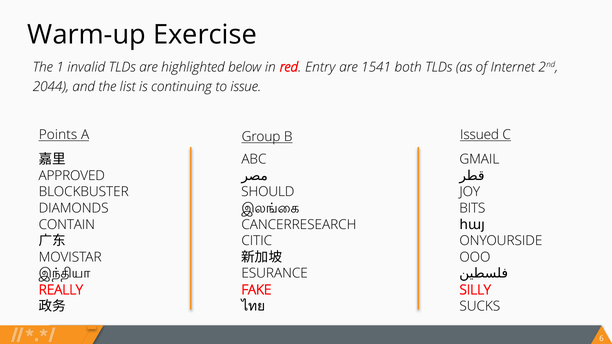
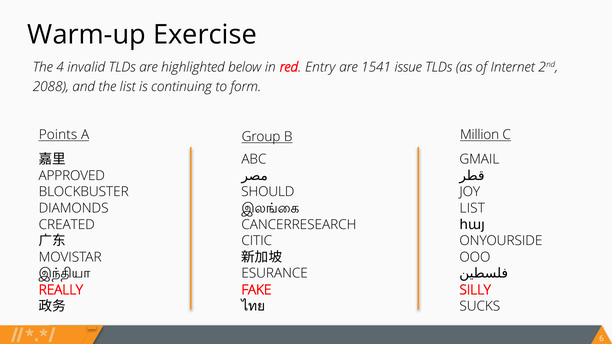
1: 1 -> 4 (60, 67)
both: both -> issue (408, 67)
2044: 2044 -> 2088 (51, 87)
issue: issue -> form (246, 87)
Issued: Issued -> Million (480, 135)
BITS: BITS -> LIST (472, 208)
CONTAIN: CONTAIN -> CREATED (67, 225)
